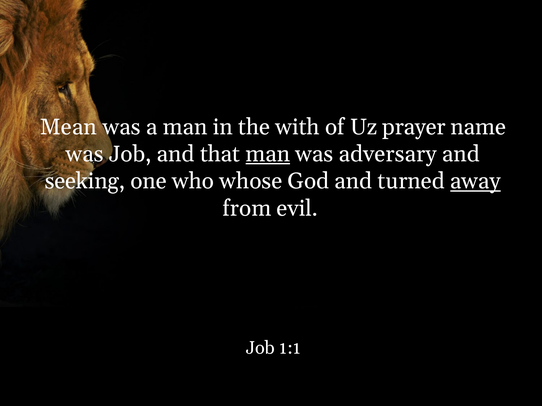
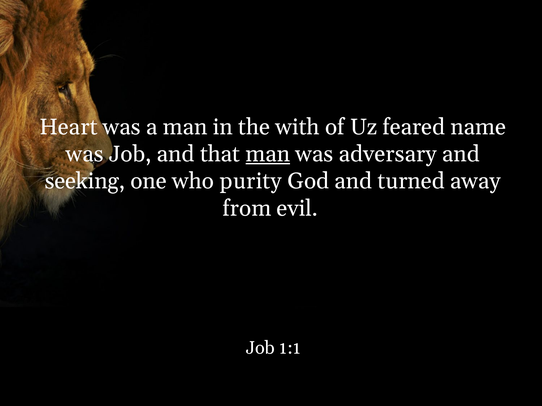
Mean: Mean -> Heart (68, 127)
prayer: prayer -> feared (414, 127)
whose: whose -> purity (251, 181)
away underline: present -> none (475, 181)
